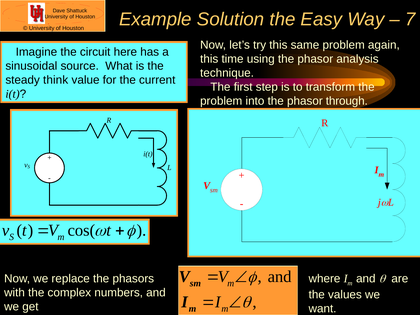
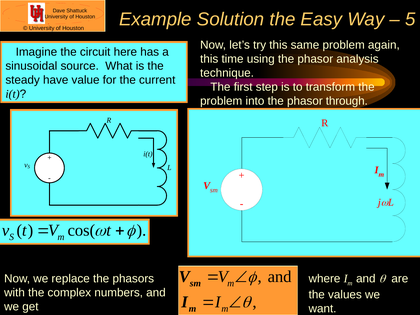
7: 7 -> 5 (410, 19)
think: think -> have (56, 80)
